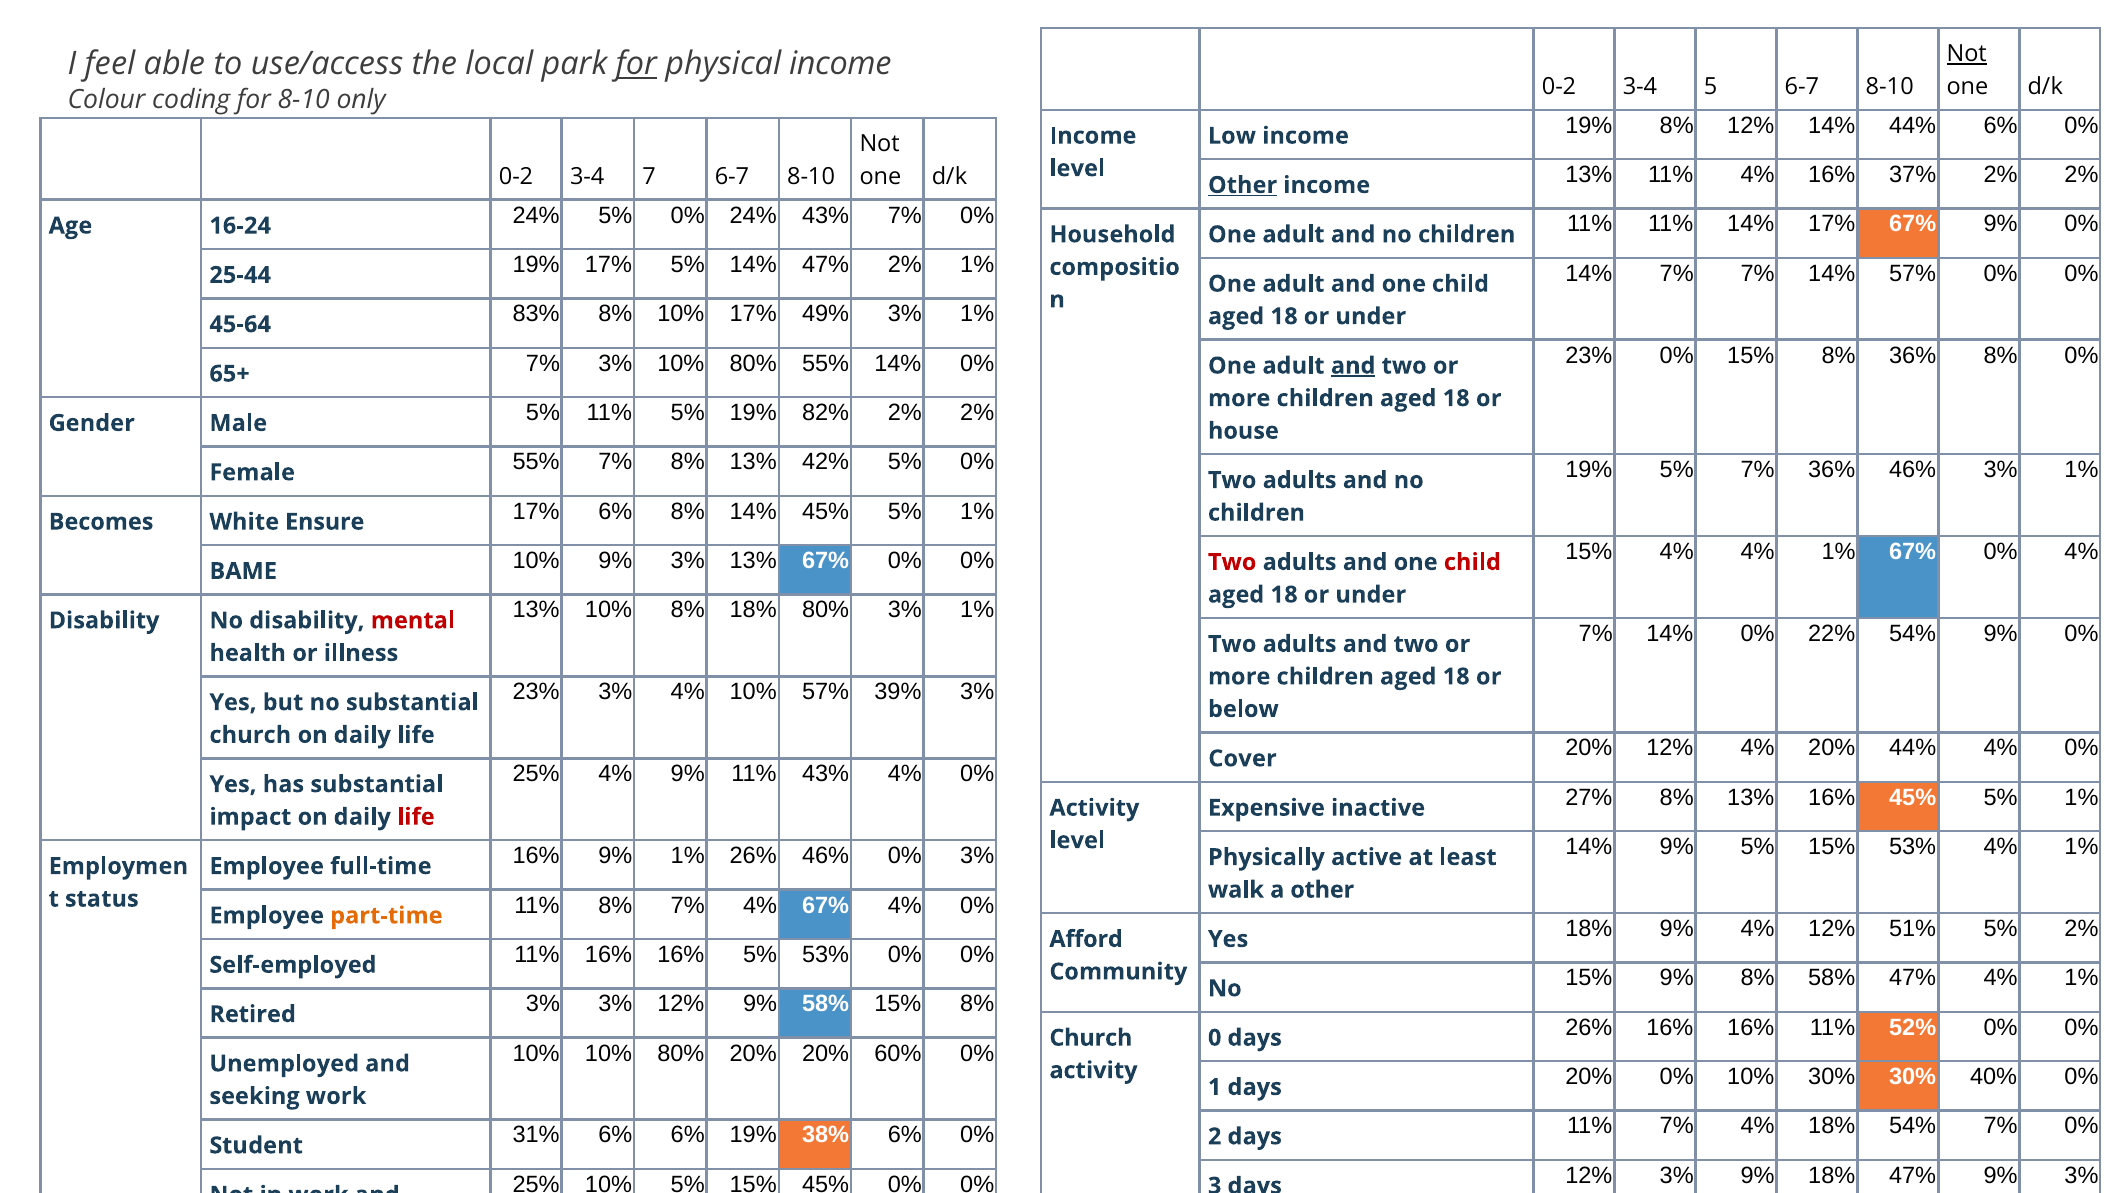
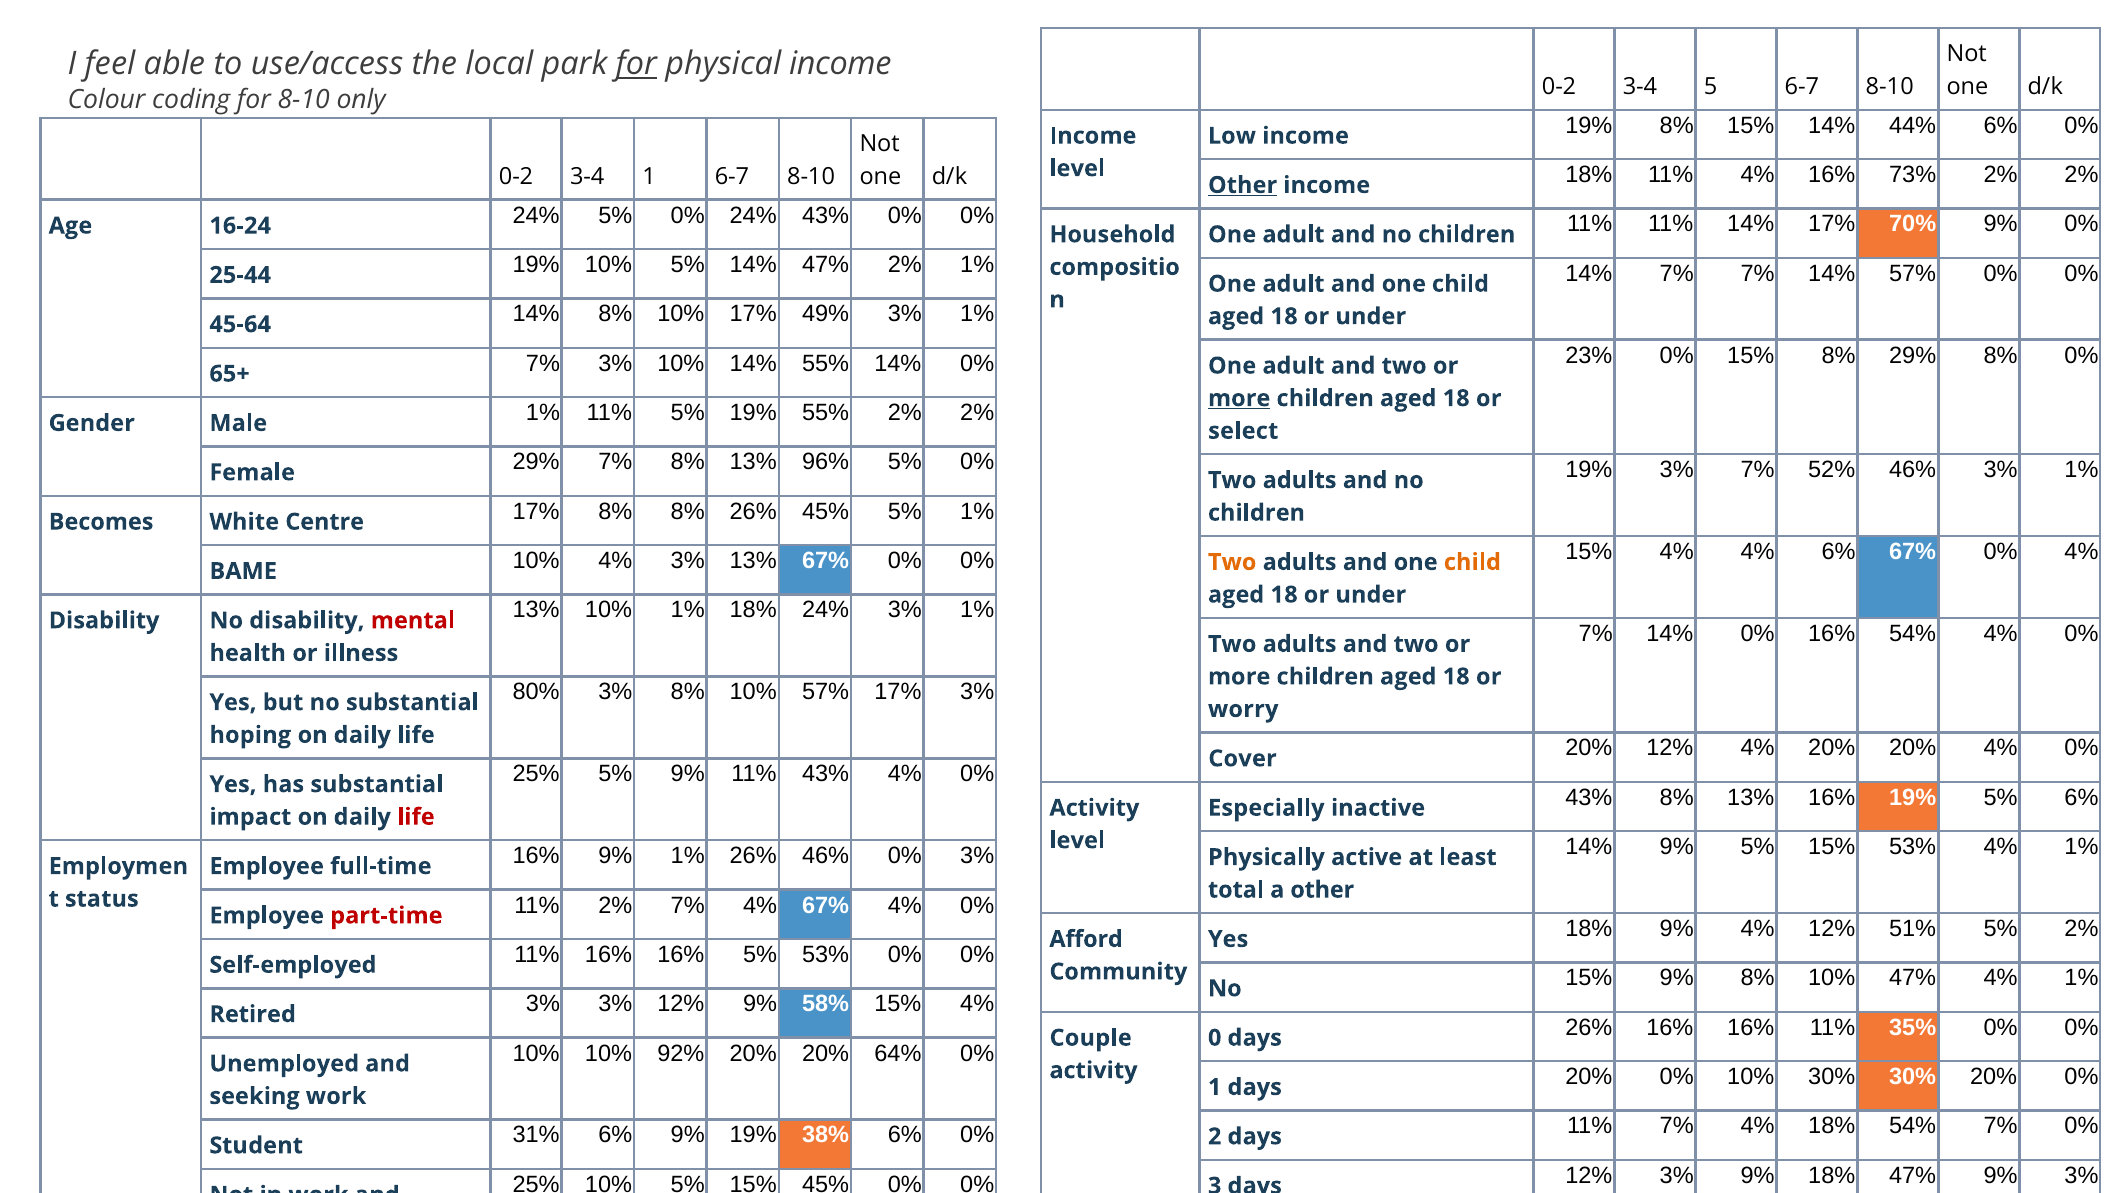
Not underline: present -> none (1967, 54)
8% 12%: 12% -> 15% (1751, 125)
3-4 7: 7 -> 1 (649, 176)
income 13%: 13% -> 18% (1589, 175)
16% 37%: 37% -> 73% (1913, 175)
43% 7%: 7% -> 0% (905, 215)
17% 67%: 67% -> 70% (1913, 224)
19% 17%: 17% -> 10% (608, 265)
45-64 83%: 83% -> 14% (536, 314)
8% 36%: 36% -> 29% (1913, 355)
and underline: present -> none (1353, 366)
3% 10% 80%: 80% -> 14% (753, 363)
more underline: none -> present (1239, 398)
Male 5%: 5% -> 1% (543, 413)
19% 82%: 82% -> 55% (826, 413)
house: house -> select (1243, 431)
19% 5%: 5% -> 3% (1677, 470)
7% 36%: 36% -> 52% (1832, 470)
Female 55%: 55% -> 29% (536, 462)
42%: 42% -> 96% (826, 462)
Ensure: Ensure -> Centre (325, 522)
17% 6%: 6% -> 8% (615, 511)
8% 14%: 14% -> 26% (753, 511)
4% 4% 1%: 1% -> 6% (1839, 552)
Two colour: red -> orange (1232, 562)
child colour: red -> orange (1472, 562)
10% 9%: 9% -> 4% (615, 561)
10% 8%: 8% -> 1% (688, 610)
18% 80%: 80% -> 24% (826, 610)
14% 0% 22%: 22% -> 16% (1832, 633)
54% 9%: 9% -> 4% (2001, 633)
23%: 23% -> 80% (536, 692)
3% 4%: 4% -> 8% (688, 692)
57% 39%: 39% -> 17% (898, 692)
below: below -> worry (1243, 709)
church: church -> hoping (250, 735)
4% 20% 44%: 44% -> 20% (1913, 748)
25% 4%: 4% -> 5% (615, 774)
Expensive: Expensive -> Especially (1266, 808)
inactive 27%: 27% -> 43% (1589, 797)
16% 45%: 45% -> 19% (1913, 797)
1%: 1% -> 6% (2082, 797)
walk: walk -> total (1236, 889)
part-time colour: orange -> red (386, 915)
11% 8%: 8% -> 2% (615, 905)
9% 8% 58%: 58% -> 10% (1832, 978)
58% 15% 8%: 8% -> 4% (977, 1004)
Church: Church -> Couple (1091, 1037)
52%: 52% -> 35% (1913, 1027)
10% 10% 80%: 80% -> 92% (681, 1053)
60%: 60% -> 64% (898, 1053)
30% 40%: 40% -> 20% (1994, 1076)
6% 6%: 6% -> 9% (688, 1135)
